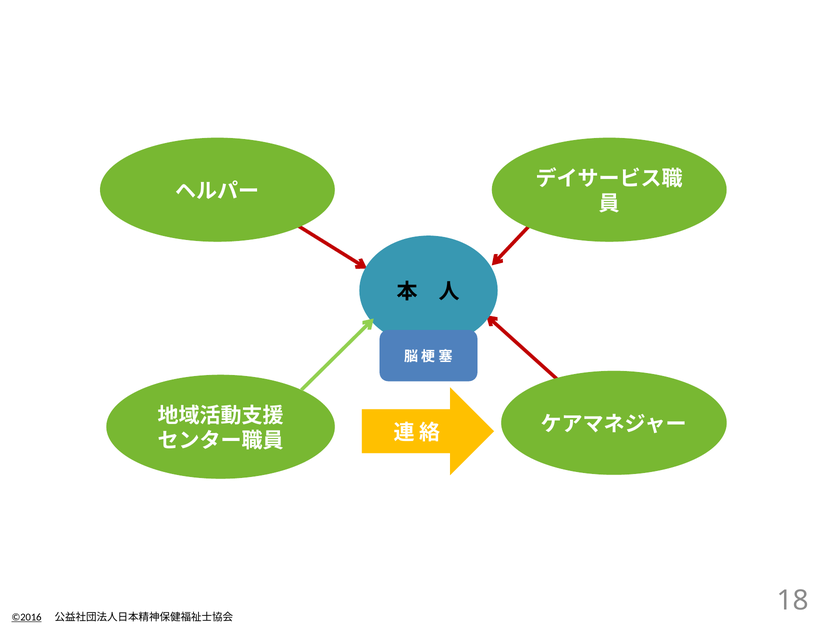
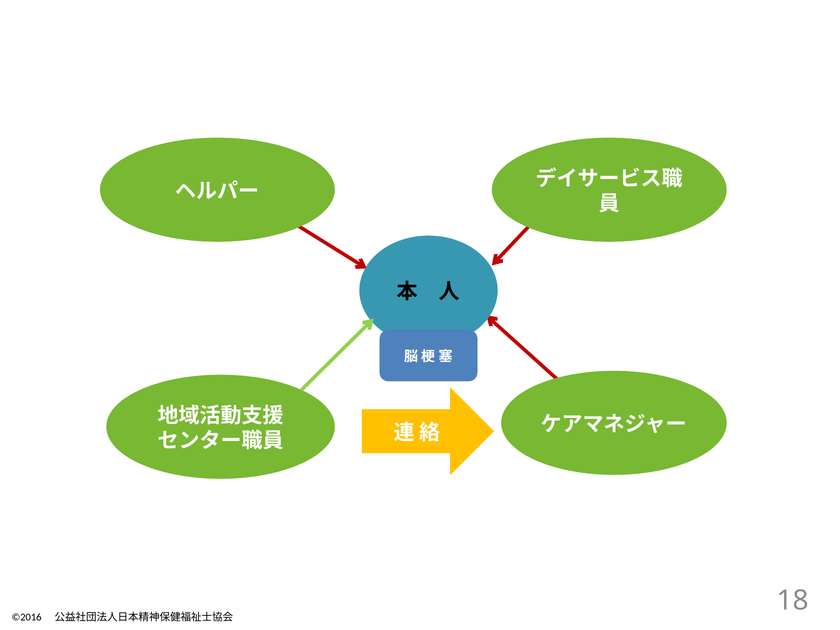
©2016 underline: present -> none (27, 617)
